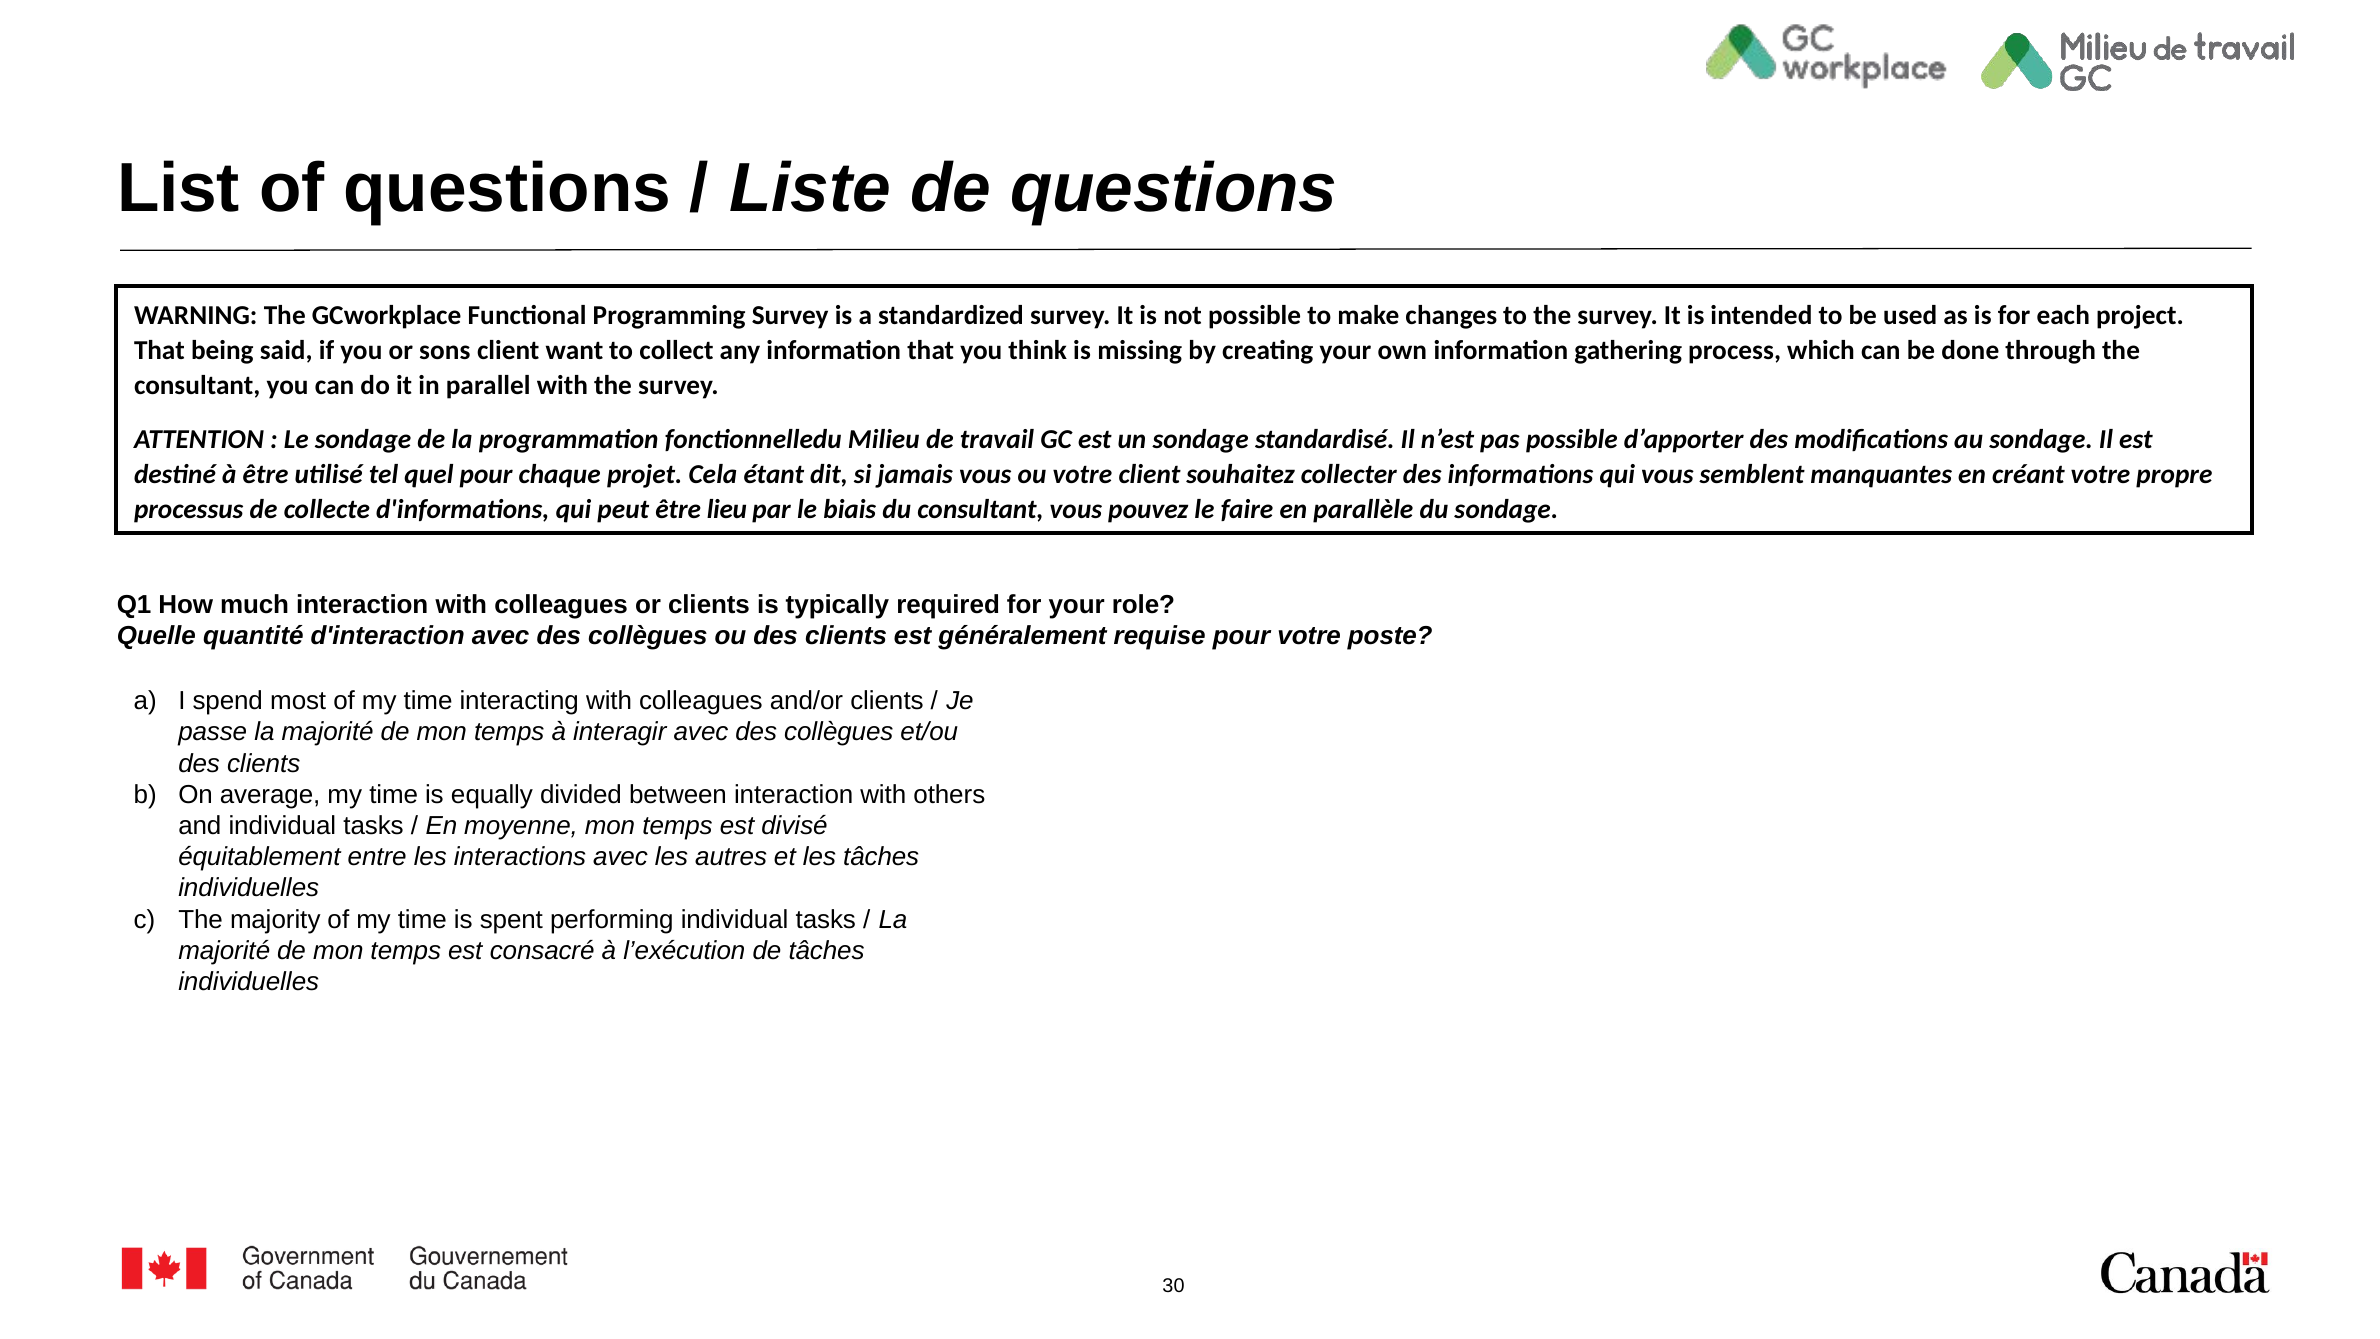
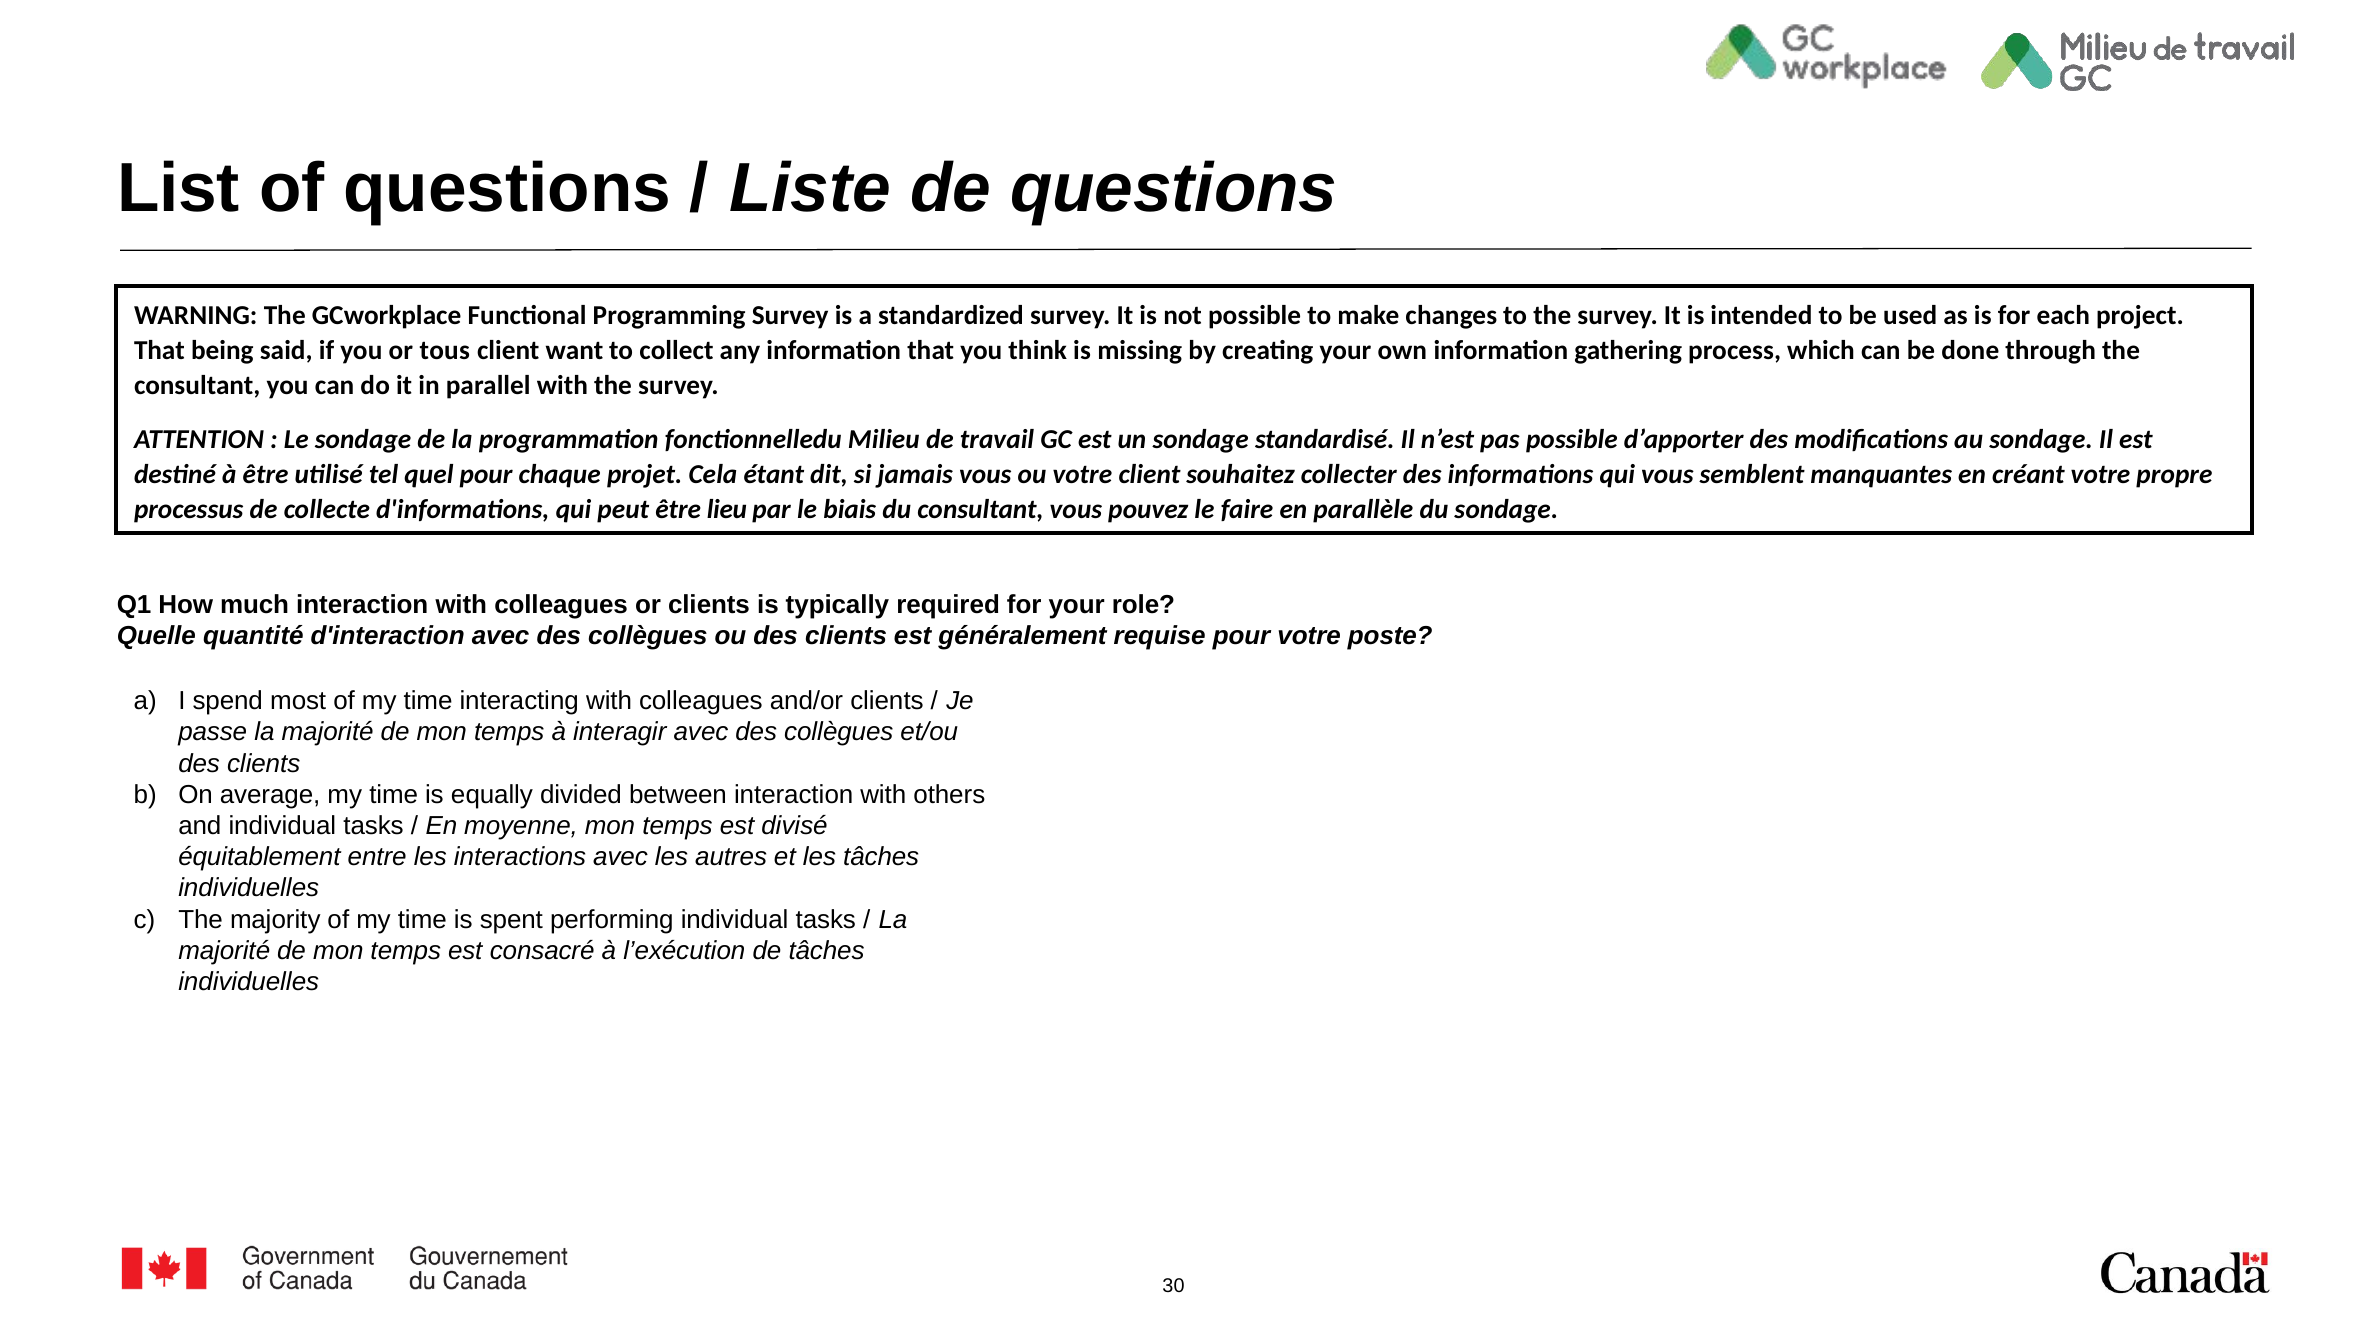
sons: sons -> tous (445, 350)
